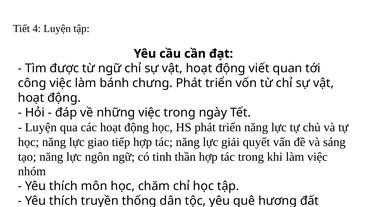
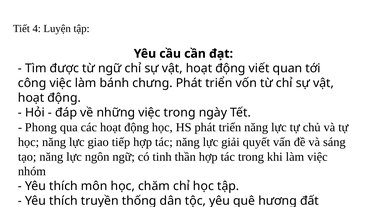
Luyện: Luyện -> Phong (41, 127)
